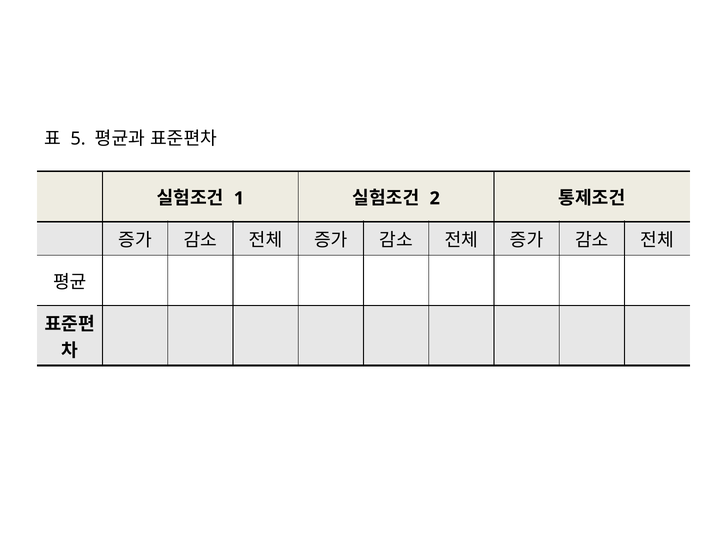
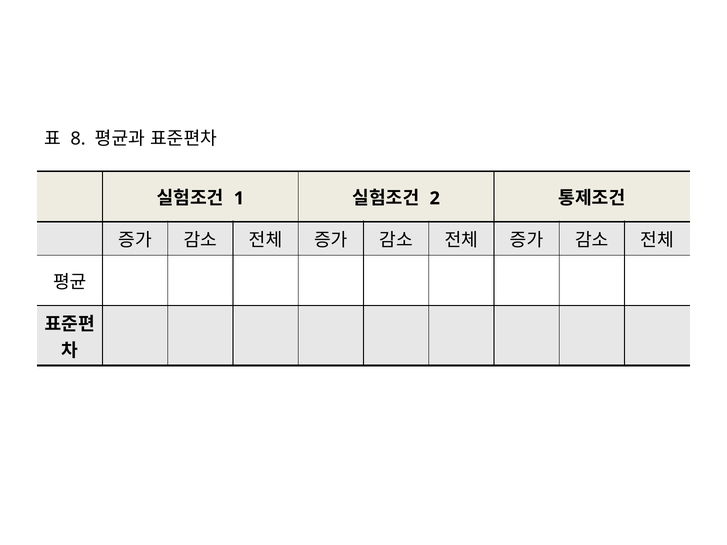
5: 5 -> 8 (78, 139)
